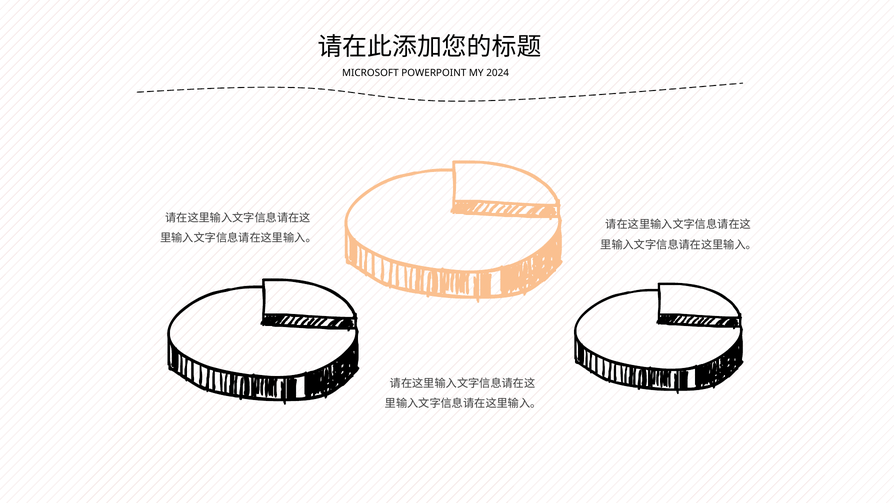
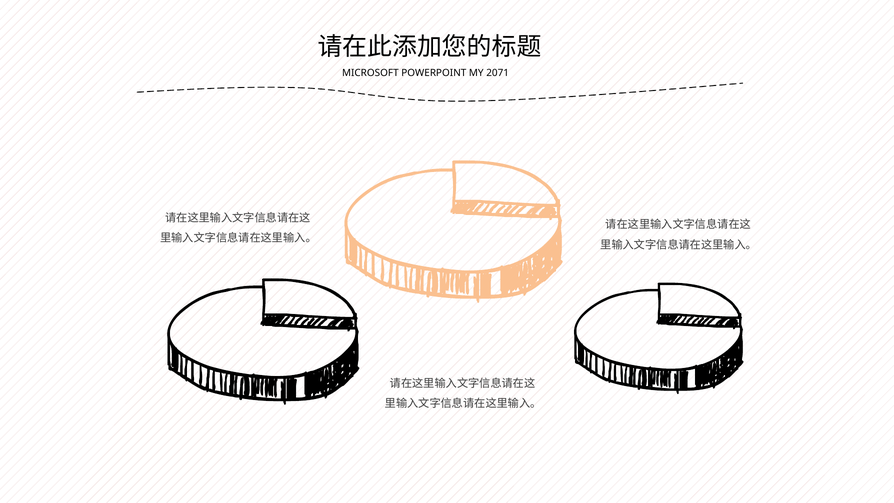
2024: 2024 -> 2071 (498, 73)
